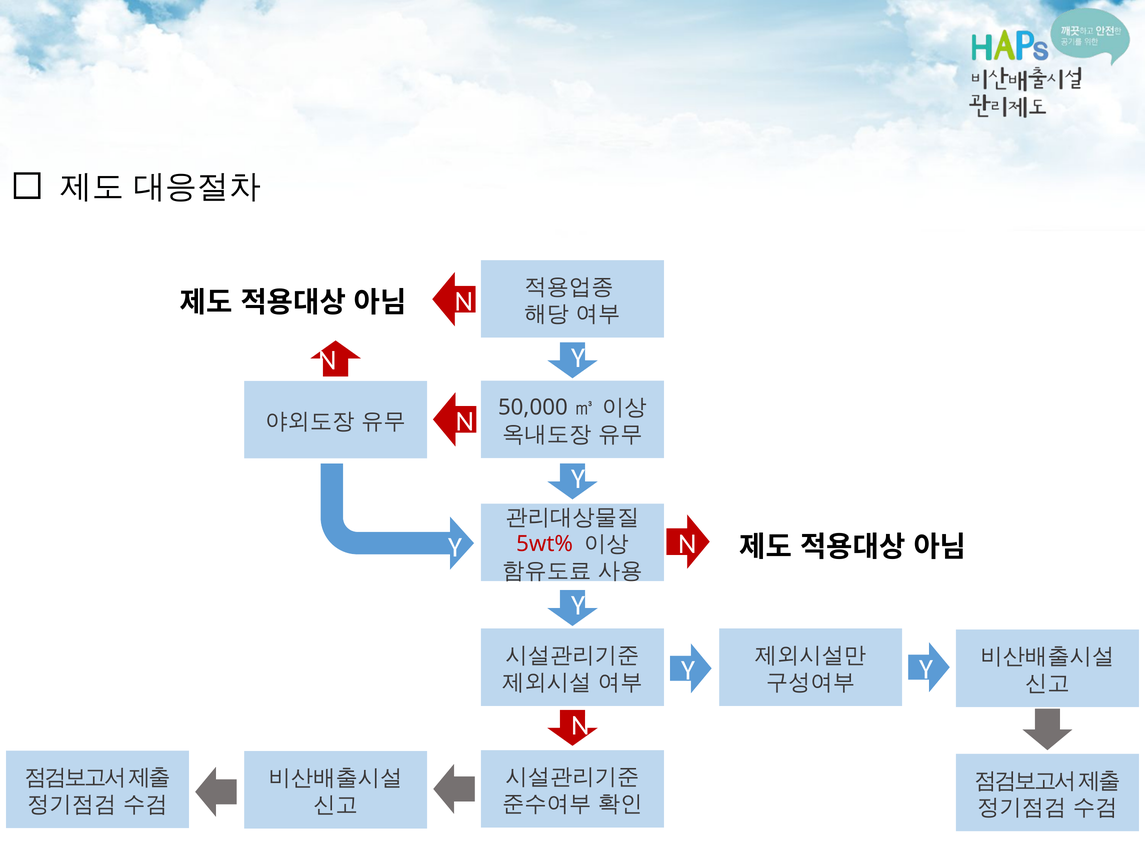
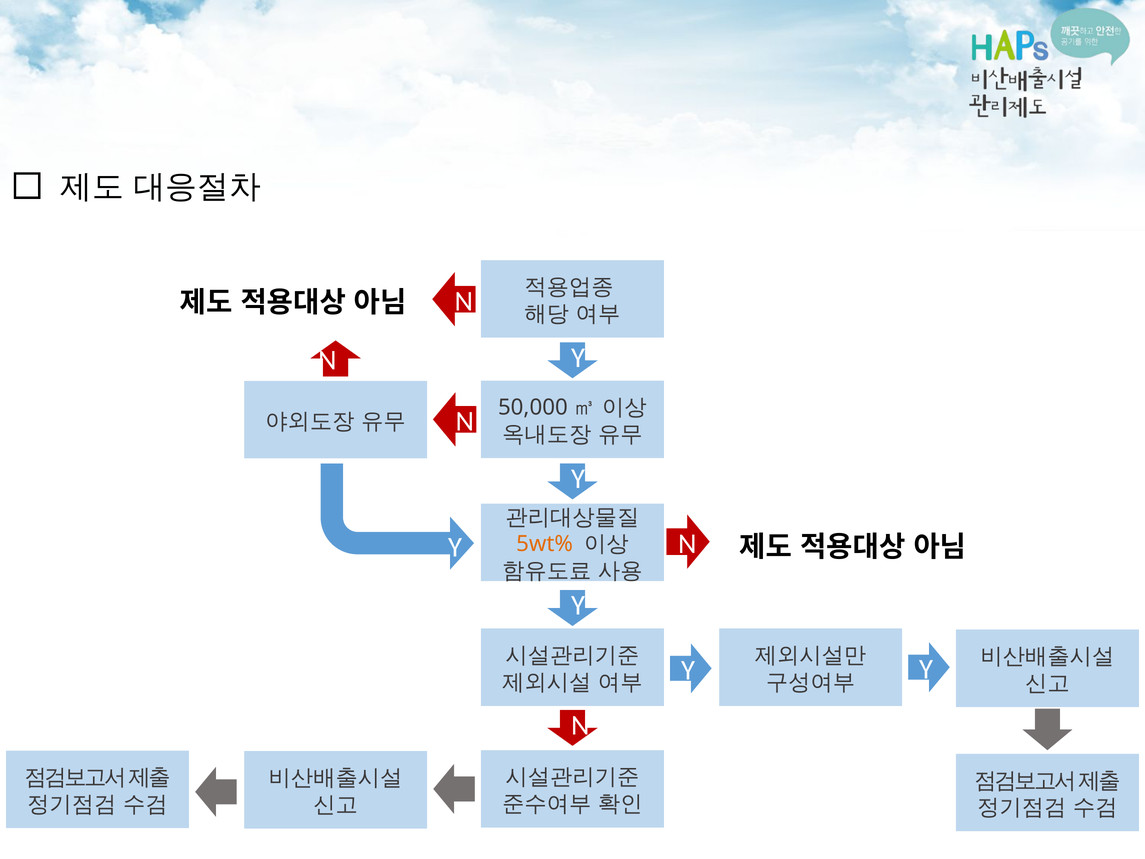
5wt% colour: red -> orange (545, 544)
